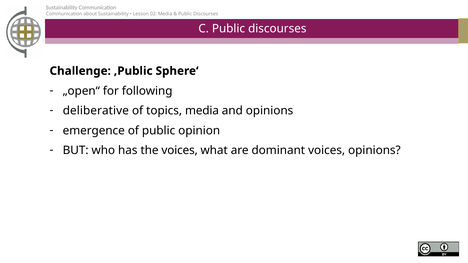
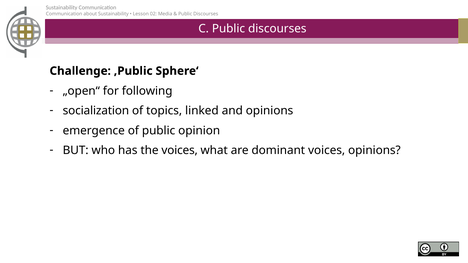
deliberative: deliberative -> socialization (96, 111)
topics media: media -> linked (202, 111)
